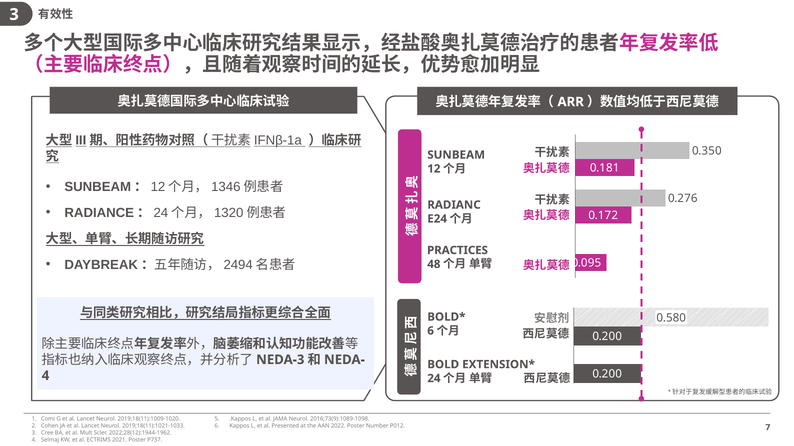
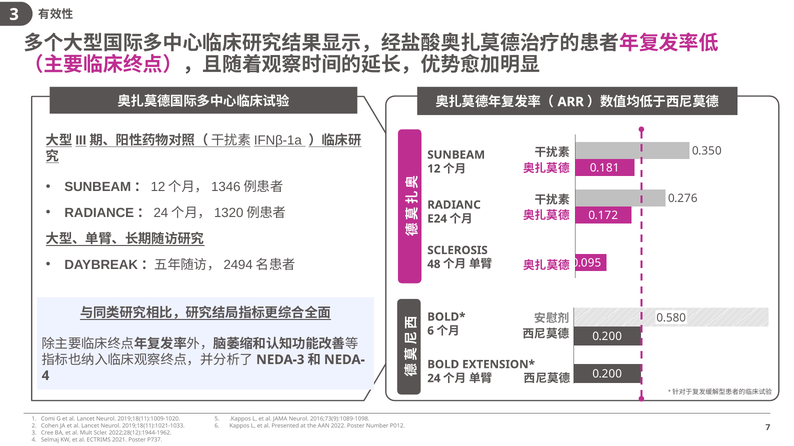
PRACTICES: PRACTICES -> SCLEROSIS (457, 251)
